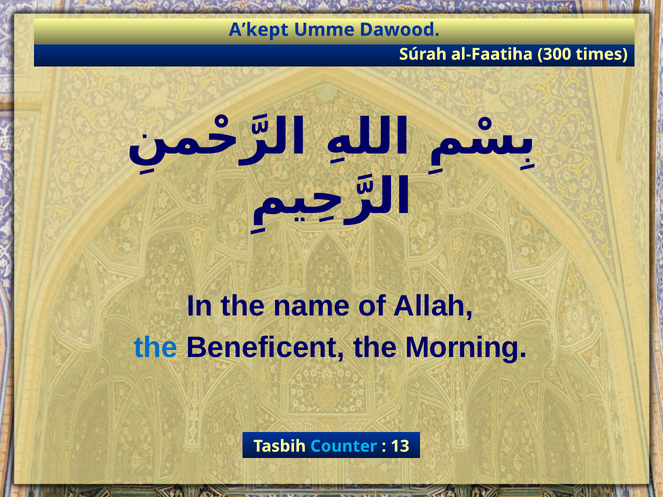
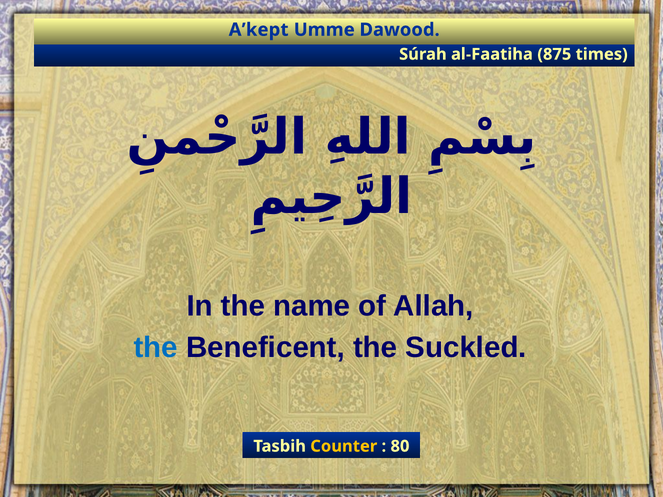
300: 300 -> 875 (554, 54)
Morning: Morning -> Suckled (466, 348)
Counter colour: light blue -> yellow (344, 446)
13: 13 -> 80 (400, 446)
